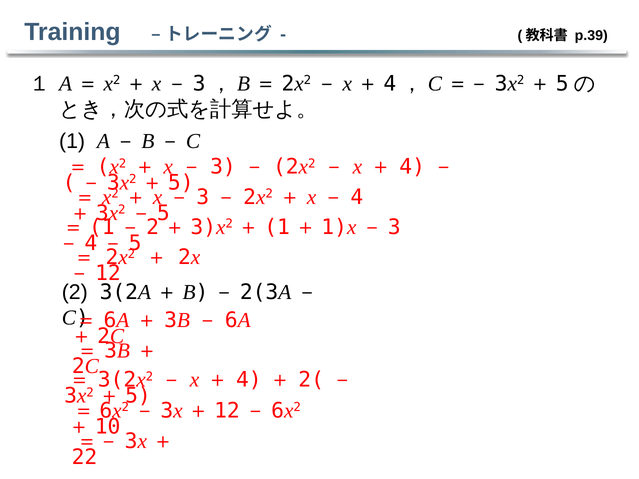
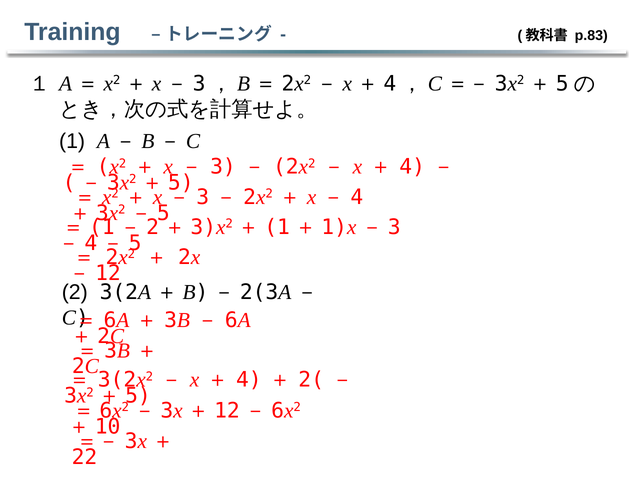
p.39: p.39 -> p.83 (591, 36)
